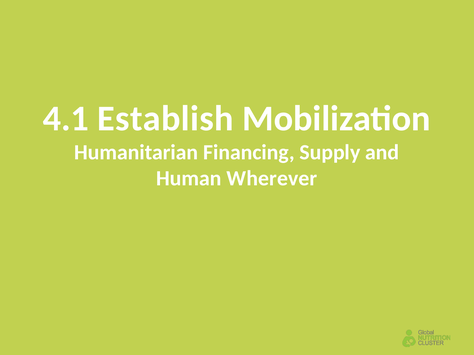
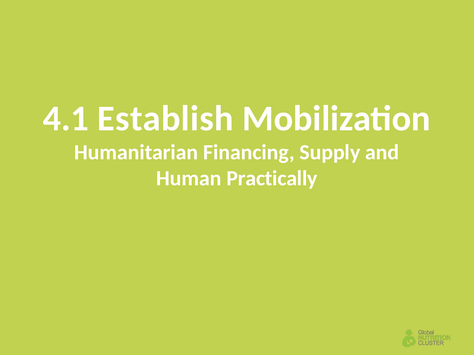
Wherever: Wherever -> Practically (272, 179)
